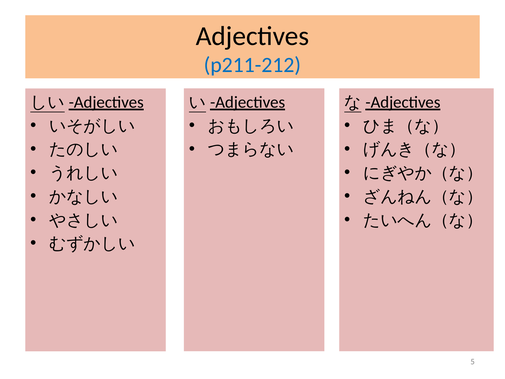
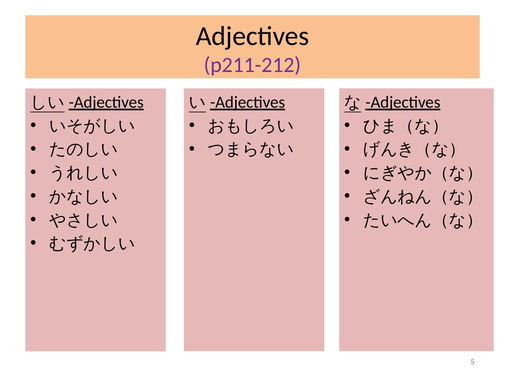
p211-212 colour: blue -> purple (252, 65)
